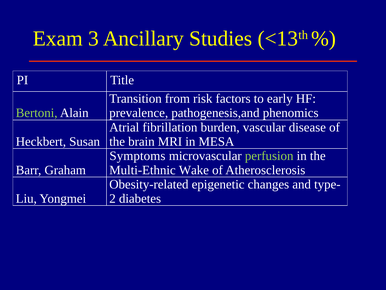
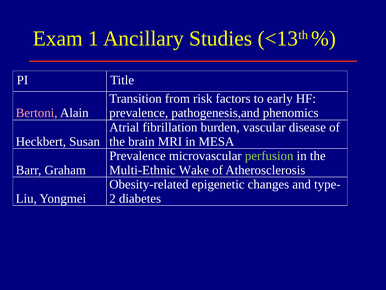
3: 3 -> 1 (93, 38)
Bertoni colour: light green -> pink (37, 113)
Symptoms: Symptoms -> Prevalence (138, 156)
